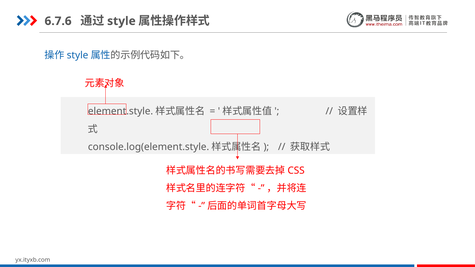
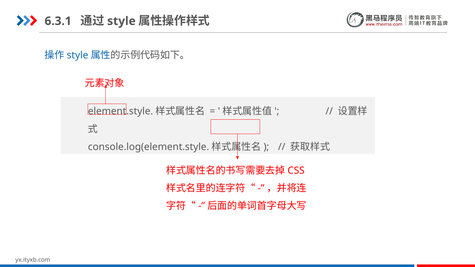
6.7.6: 6.7.6 -> 6.3.1 (58, 21)
